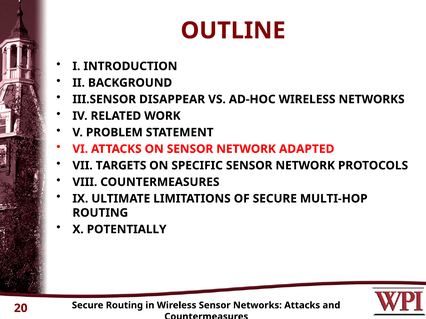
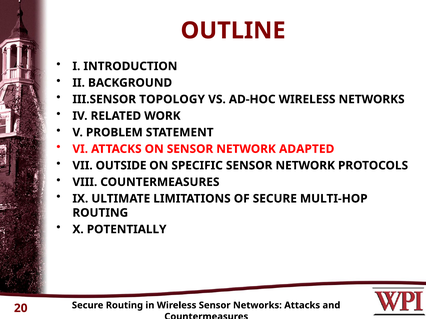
DISAPPEAR: DISAPPEAR -> TOPOLOGY (172, 99)
TARGETS: TARGETS -> OUTSIDE (121, 166)
